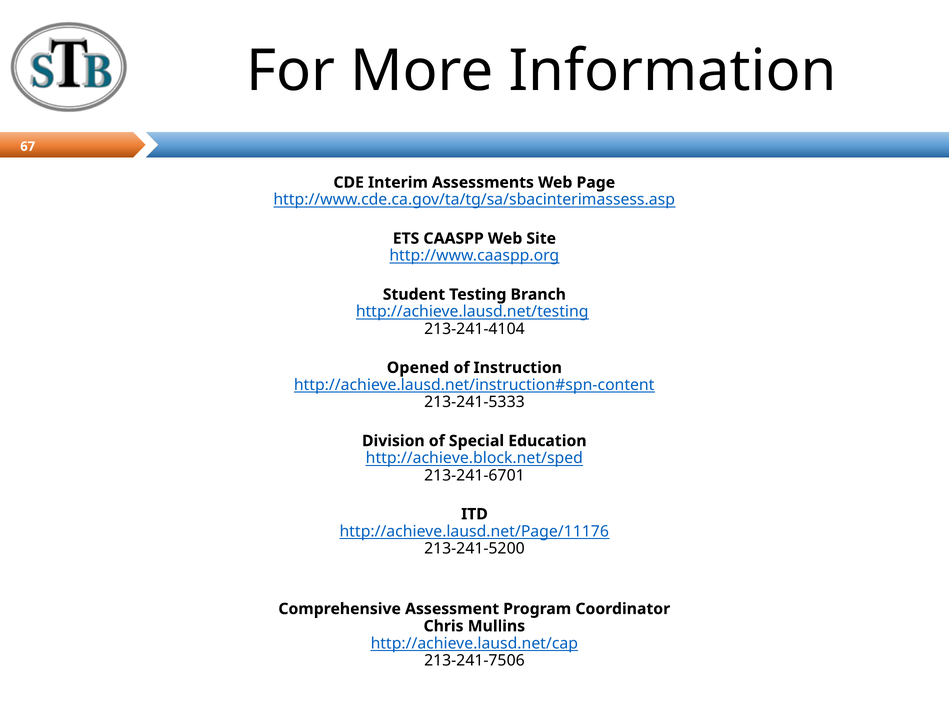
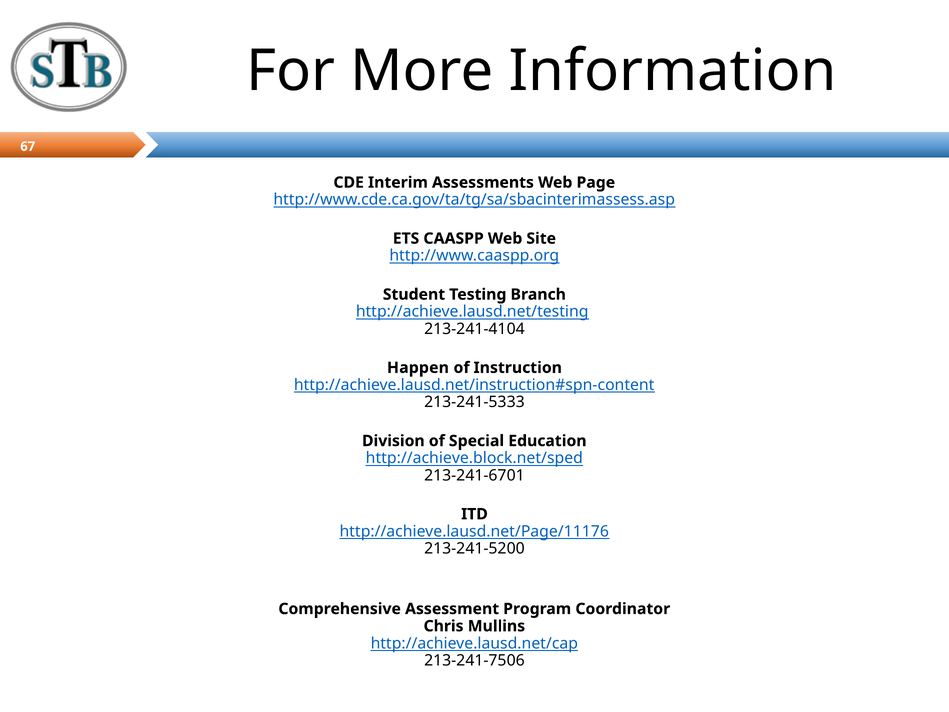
Opened: Opened -> Happen (418, 368)
